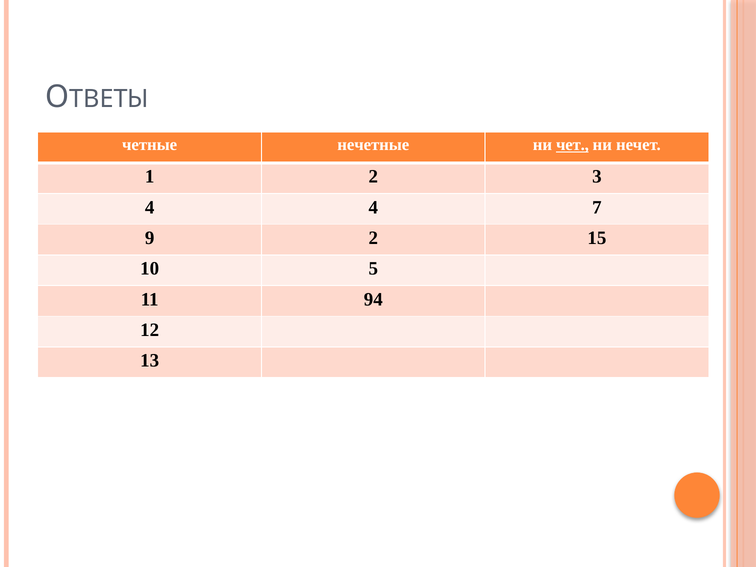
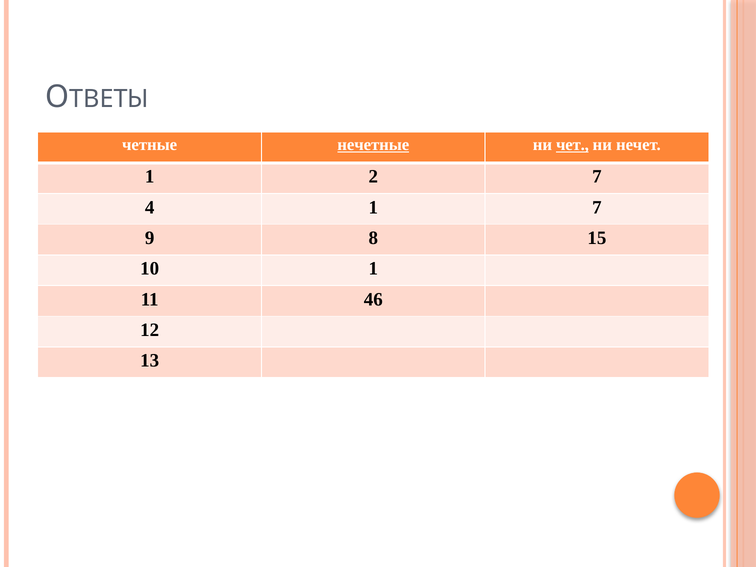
нечетные underline: none -> present (373, 145)
2 3: 3 -> 7 (597, 177)
4 4: 4 -> 1 (373, 207)
9 2: 2 -> 8 (373, 238)
10 5: 5 -> 1 (373, 269)
94: 94 -> 46 (373, 299)
